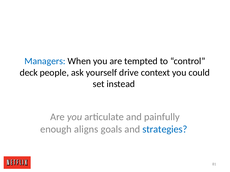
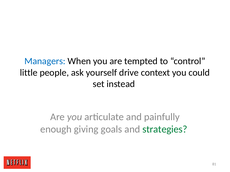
deck: deck -> little (29, 73)
aligns: aligns -> giving (86, 130)
strategies colour: blue -> green (165, 130)
